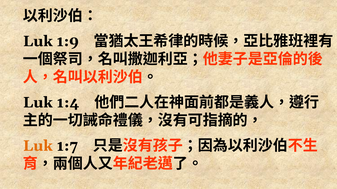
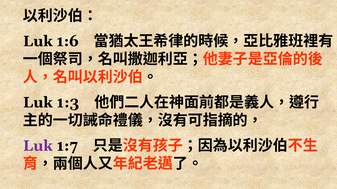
1:9: 1:9 -> 1:6 (68, 41)
1:4: 1:4 -> 1:3 (68, 103)
Luk colour: orange -> purple (38, 146)
